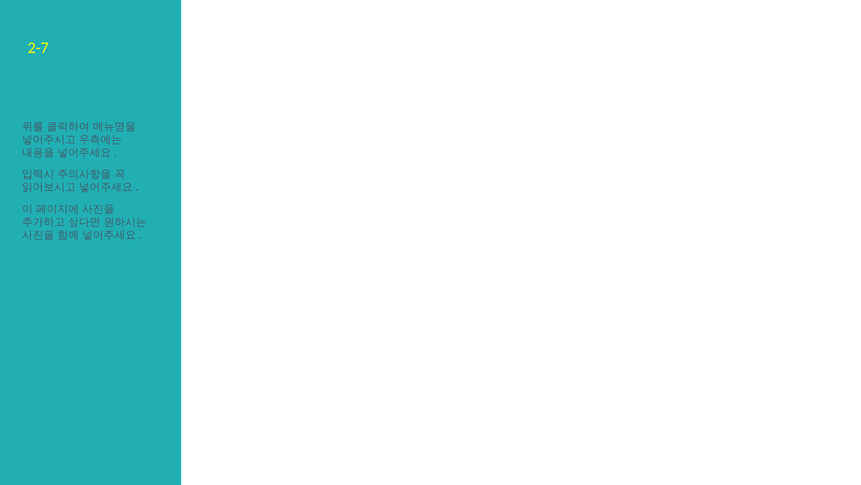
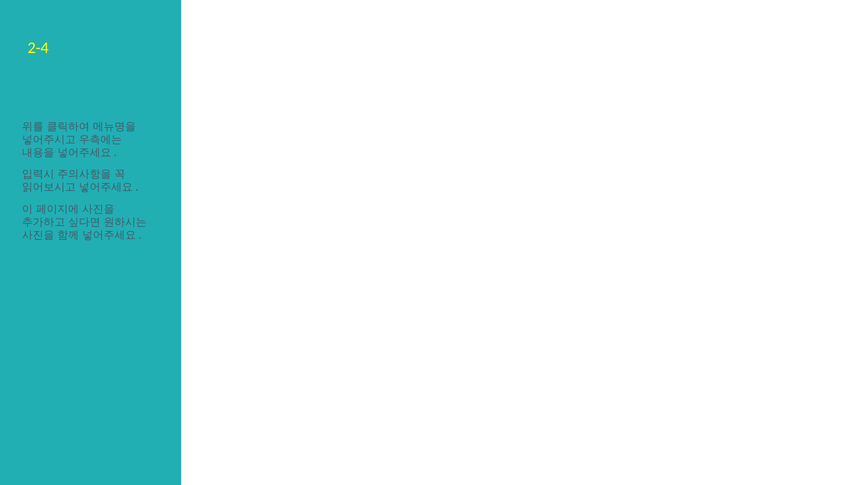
2-7: 2-7 -> 2-4 (38, 48)
